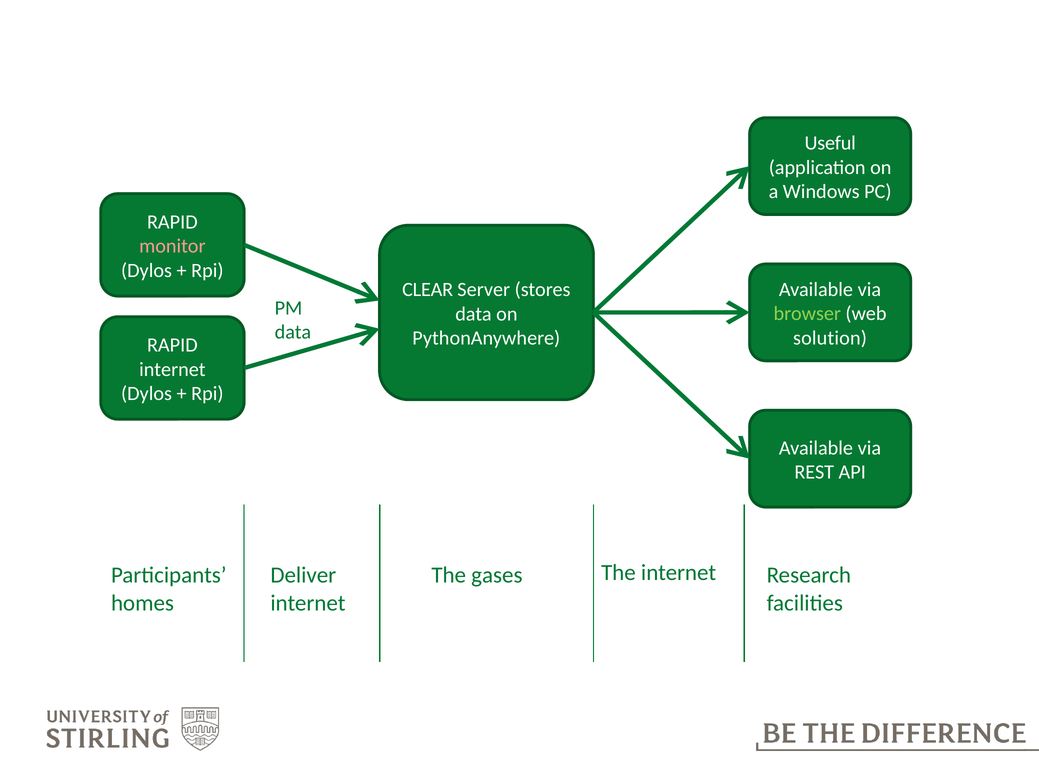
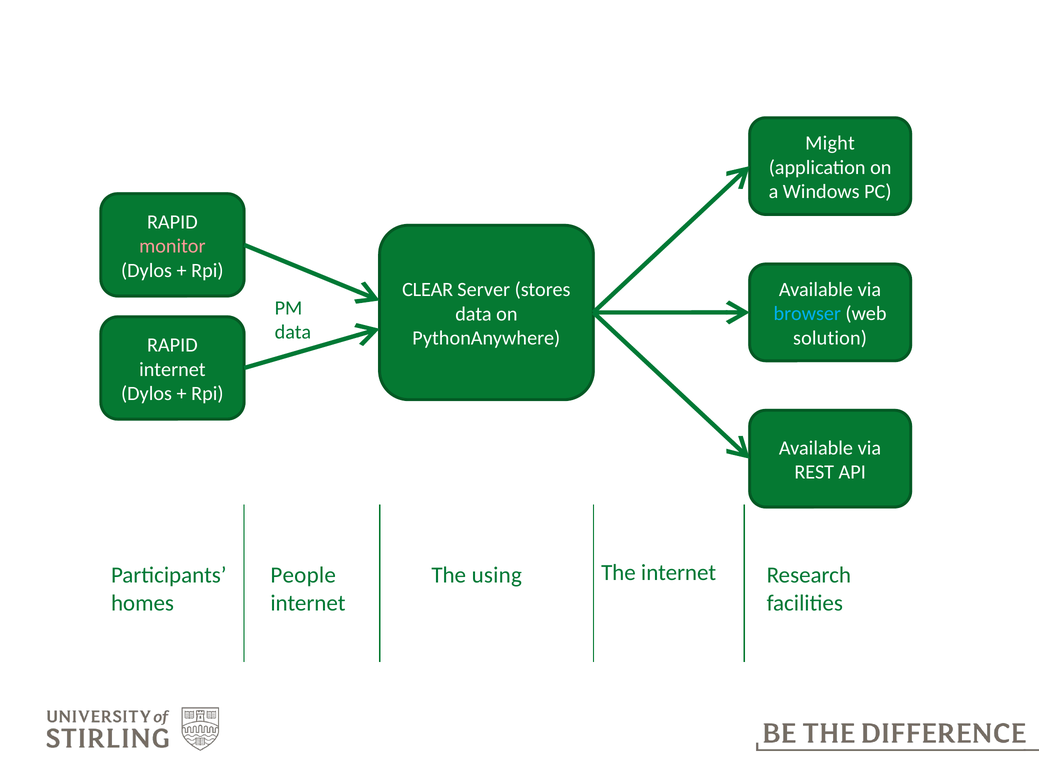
Useful: Useful -> Might (830, 143)
browser colour: light green -> light blue (807, 313)
Deliver: Deliver -> People (303, 575)
gases: gases -> using (497, 575)
